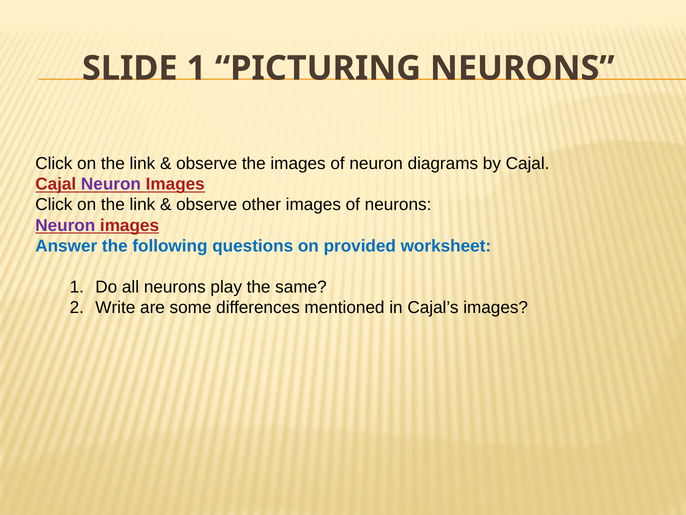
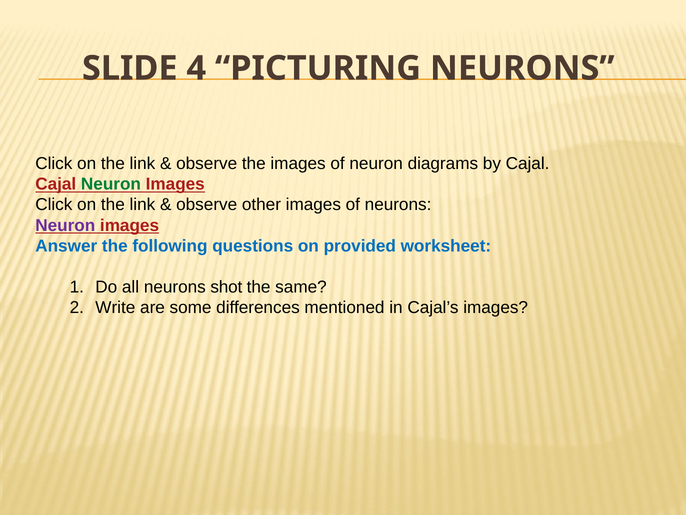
SLIDE 1: 1 -> 4 (196, 68)
Neuron colour: purple -> green (111, 184)
play: play -> shot (226, 287)
